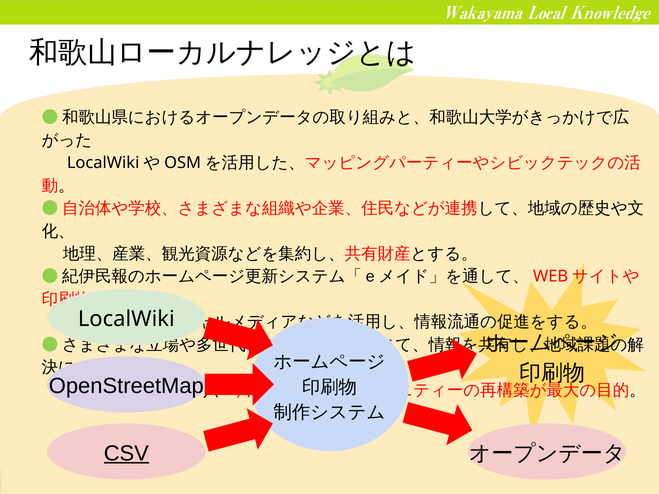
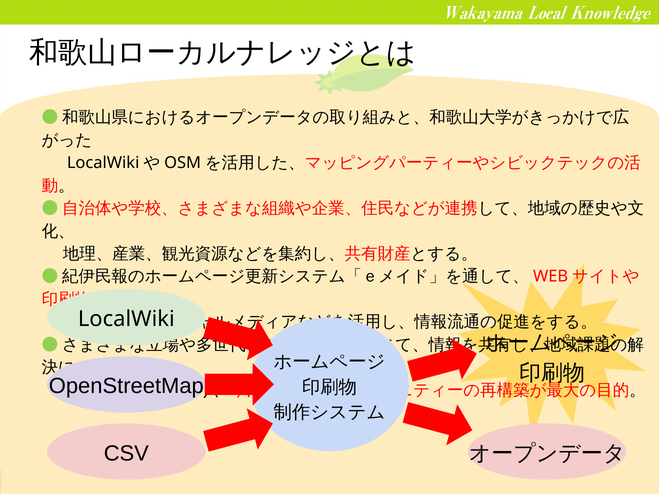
CSV underline: present -> none (126, 454)
